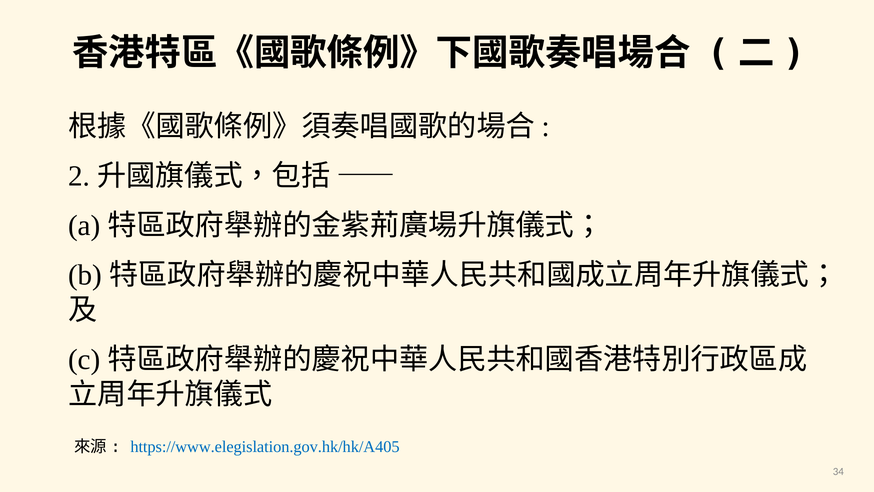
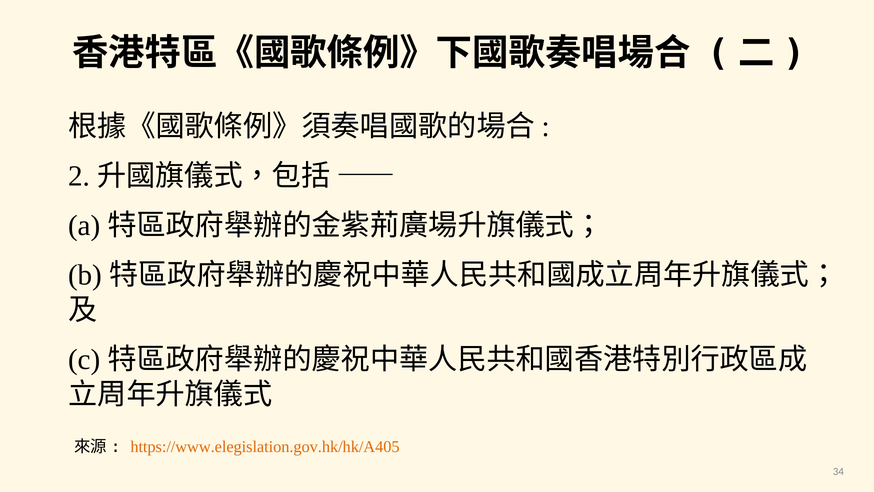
https://www.elegislation.gov.hk/hk/A405 colour: blue -> orange (265, 446)
